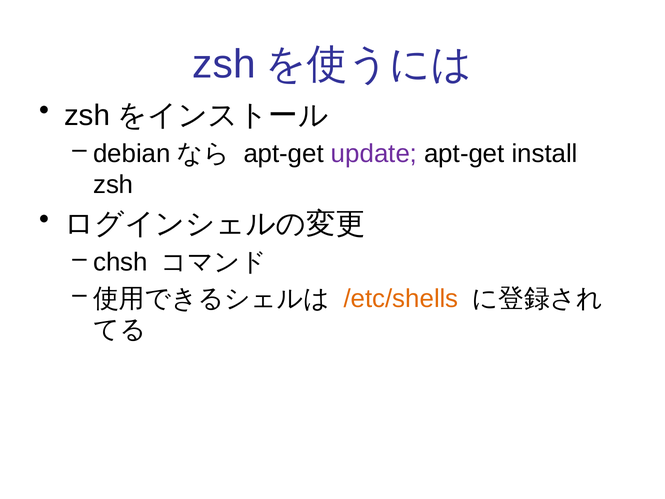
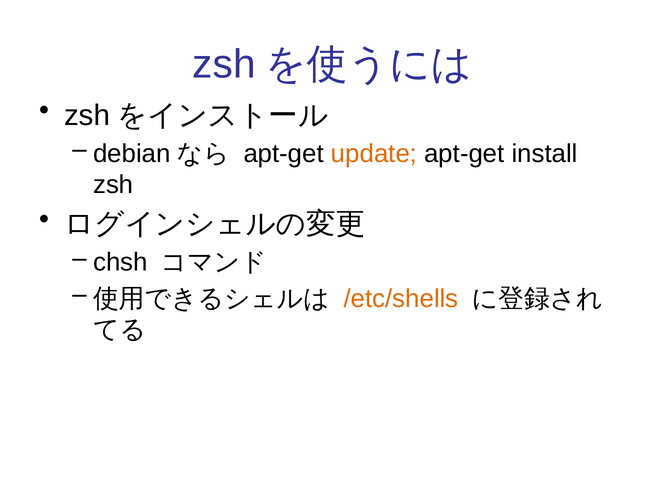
update colour: purple -> orange (374, 154)
